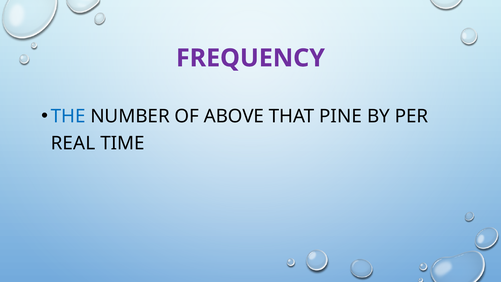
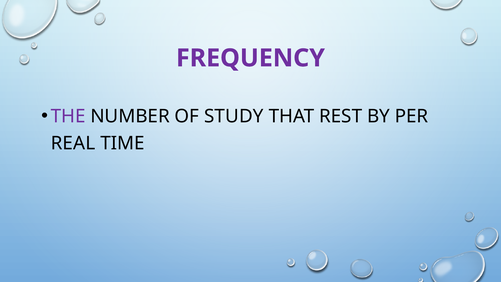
THE colour: blue -> purple (68, 116)
ABOVE: ABOVE -> STUDY (234, 116)
PINE: PINE -> REST (341, 116)
